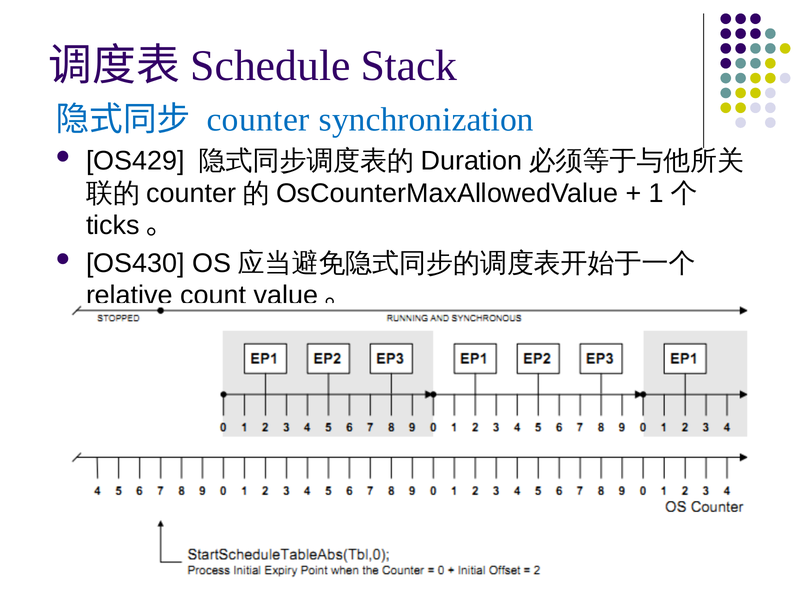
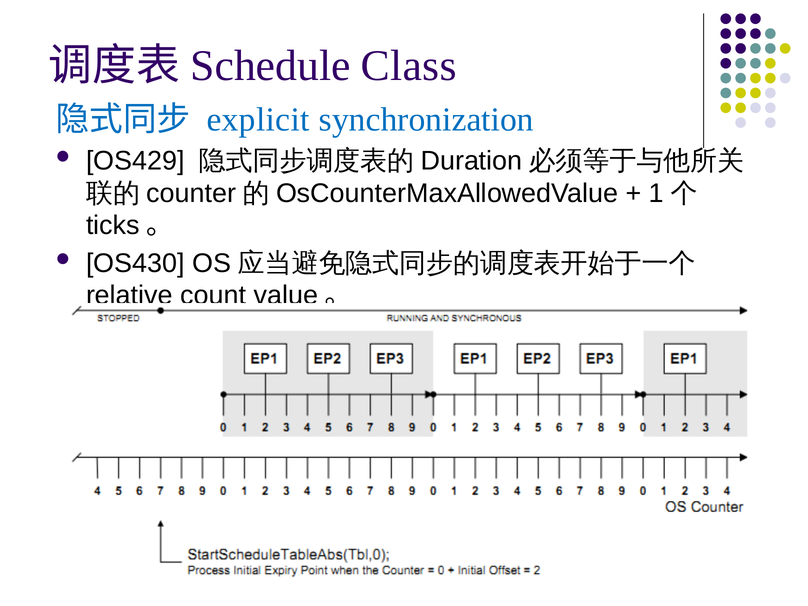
Stack: Stack -> Class (409, 66)
counter: counter -> explicit (258, 120)
